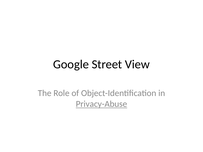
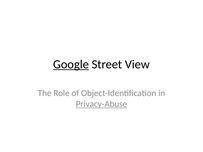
Google underline: none -> present (71, 64)
